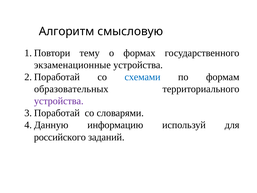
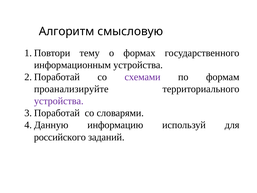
экзаменационные: экзаменационные -> информационным (72, 65)
схемами colour: blue -> purple (143, 77)
образовательных: образовательных -> проанализируйте (71, 89)
